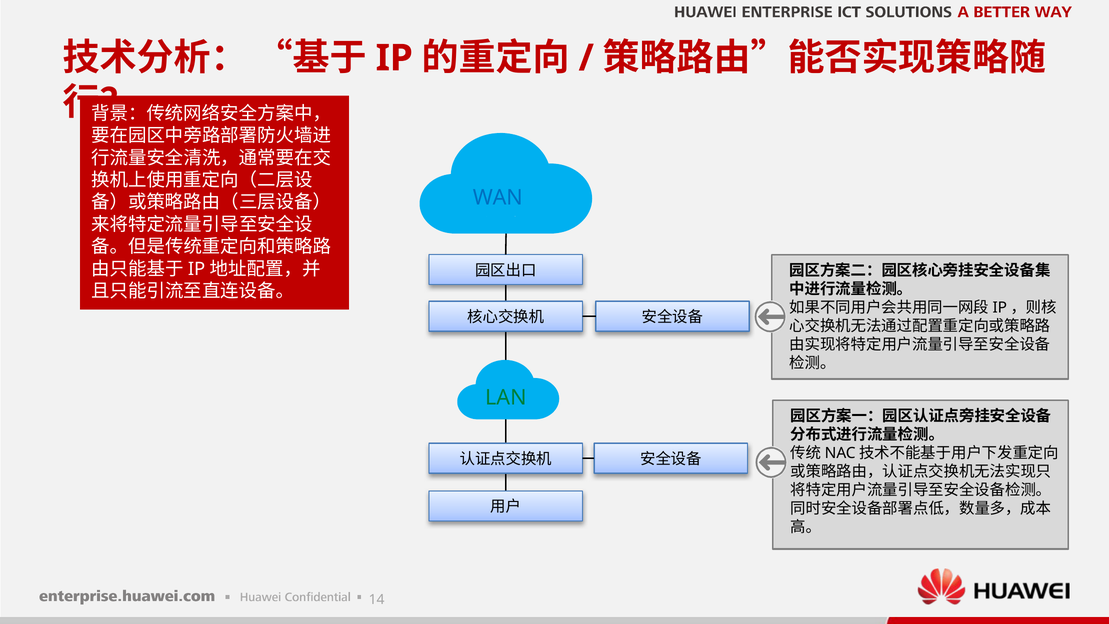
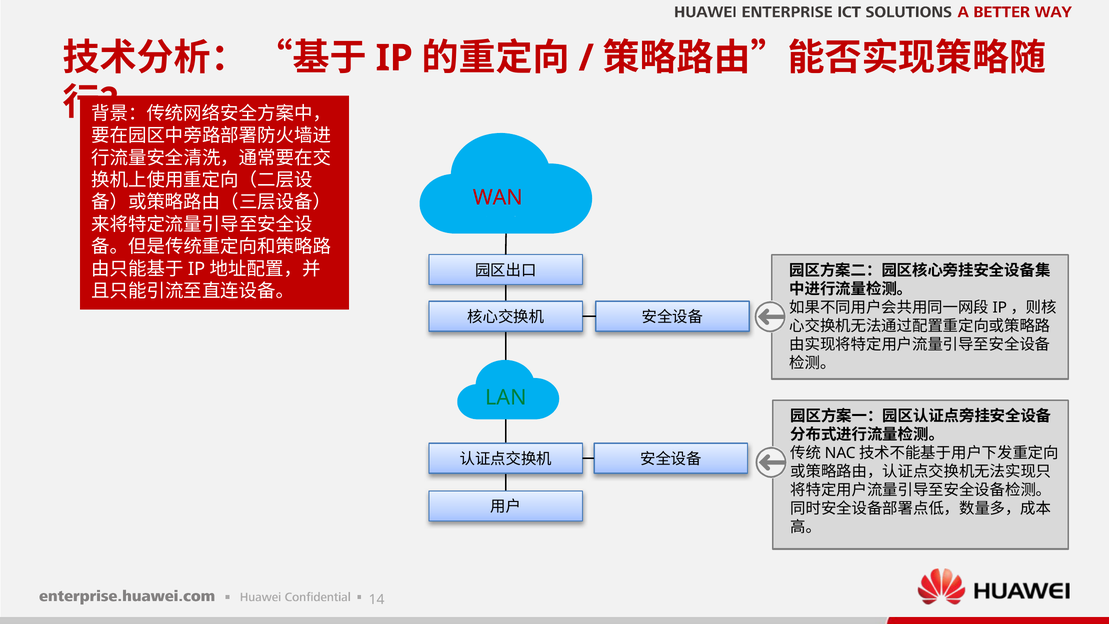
WAN colour: blue -> red (498, 198)
